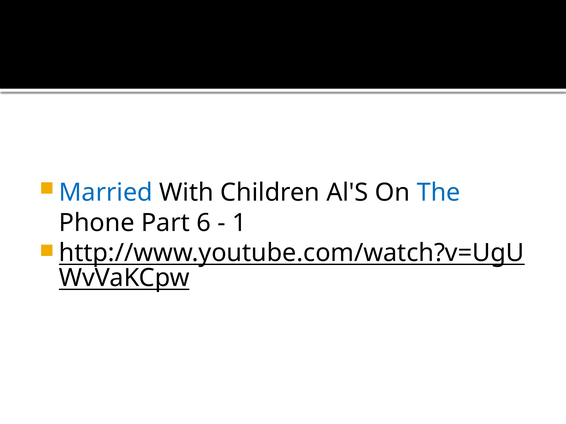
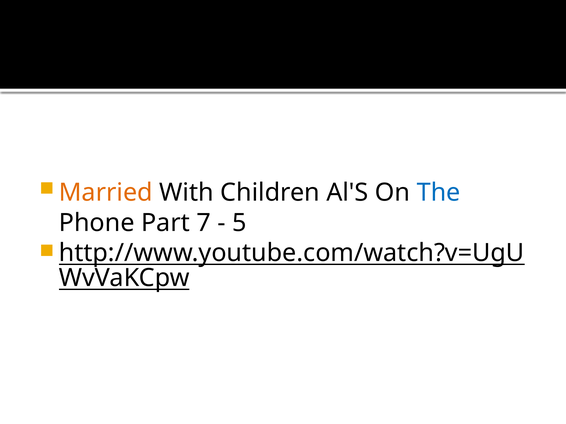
Married colour: blue -> orange (106, 193)
6: 6 -> 7 (204, 223)
1: 1 -> 5 (239, 223)
